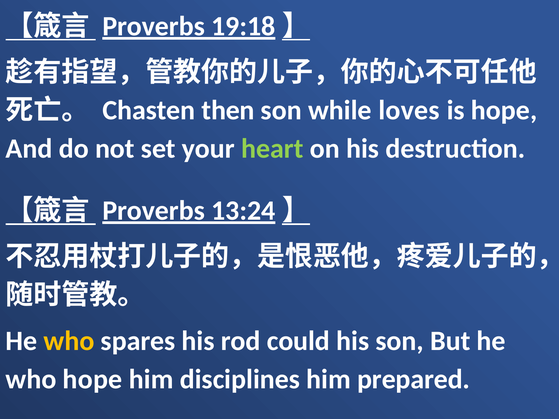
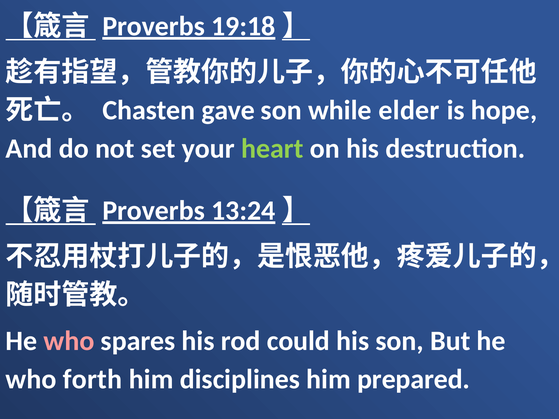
then: then -> gave (228, 110)
loves: loves -> elder (409, 110)
who colour: yellow -> pink (69, 341)
who hope: hope -> forth (92, 379)
